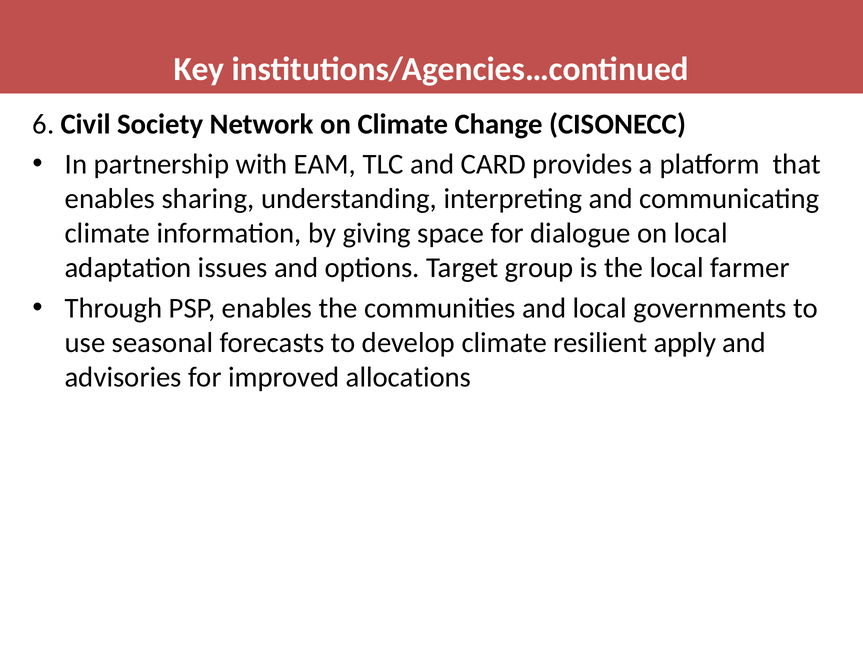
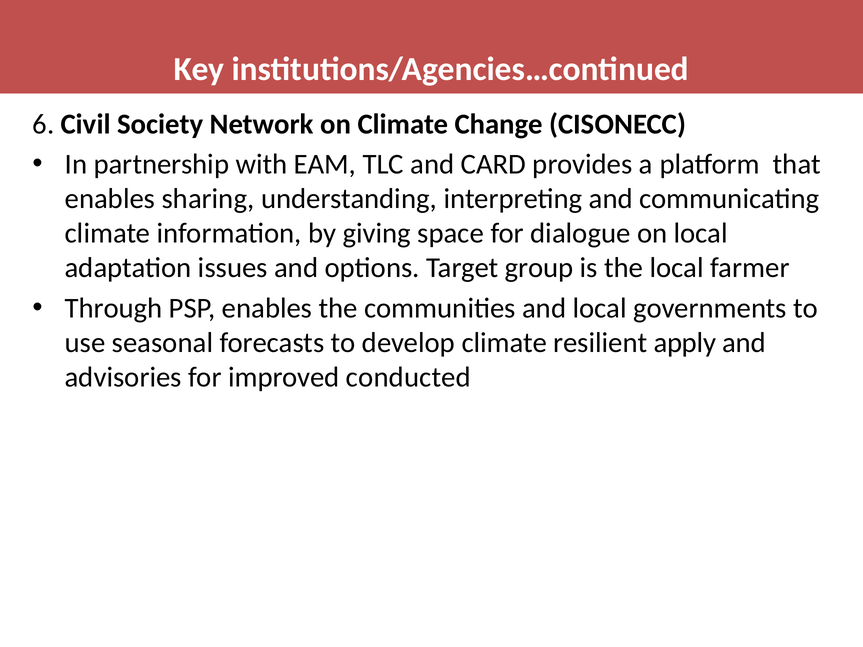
allocations: allocations -> conducted (408, 377)
